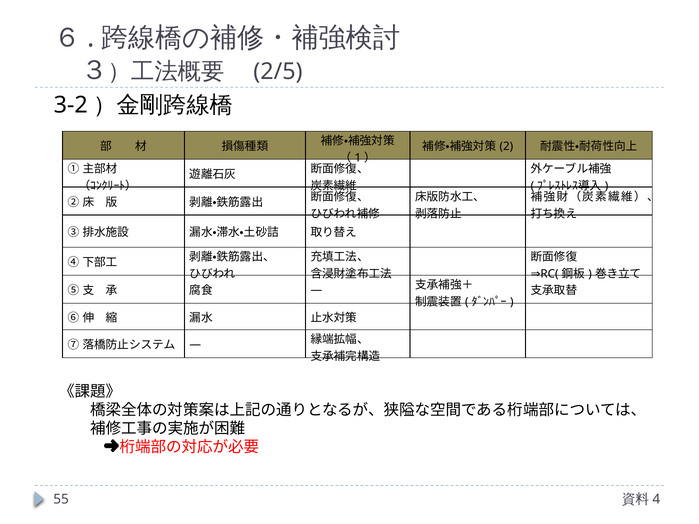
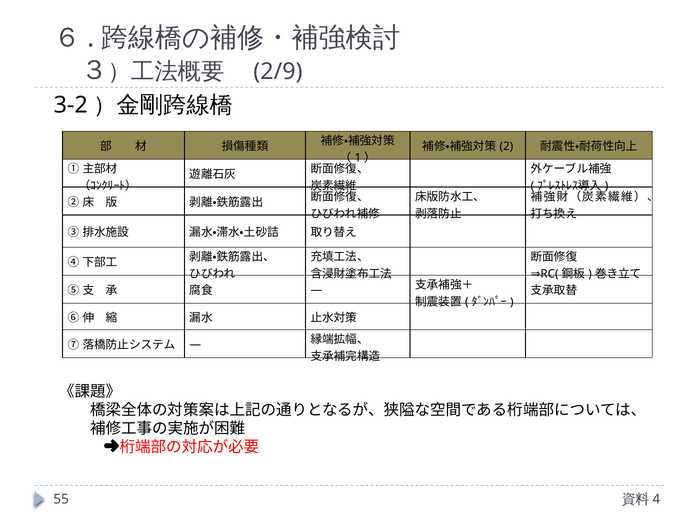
2/5: 2/5 -> 2/9 (278, 71)
